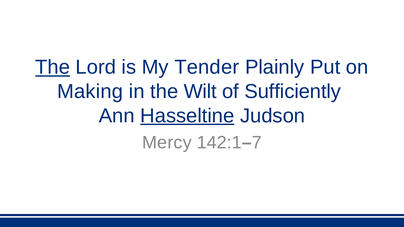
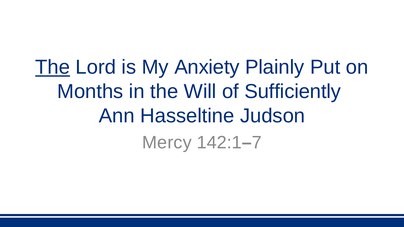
Tender: Tender -> Anxiety (207, 67)
Making: Making -> Months (90, 92)
Wilt: Wilt -> Will (200, 92)
Hasseltine underline: present -> none (187, 116)
